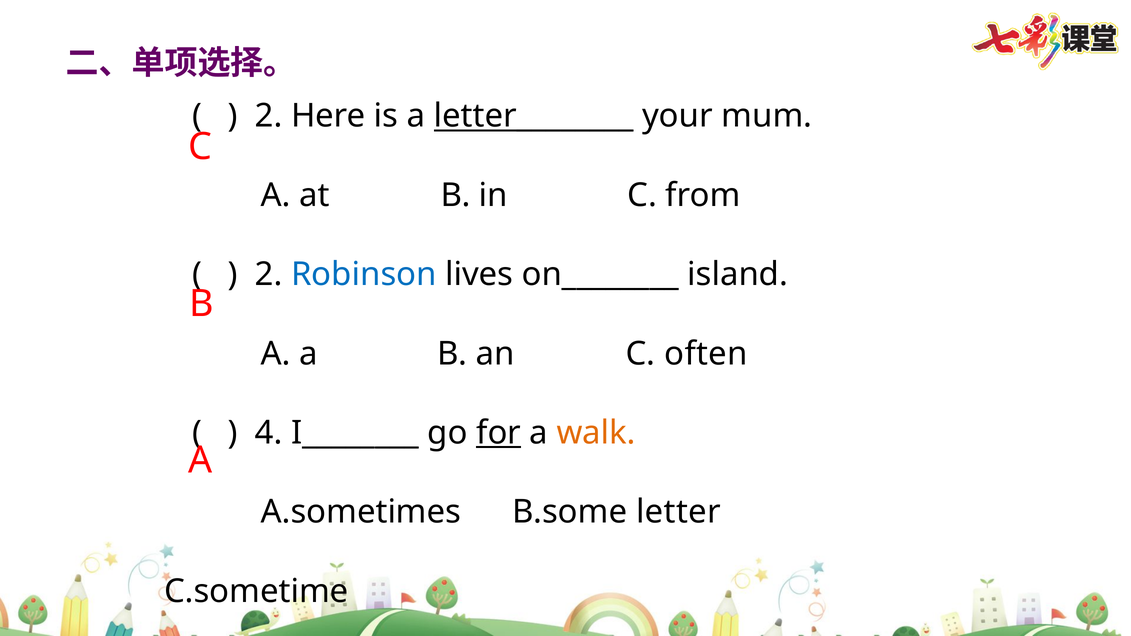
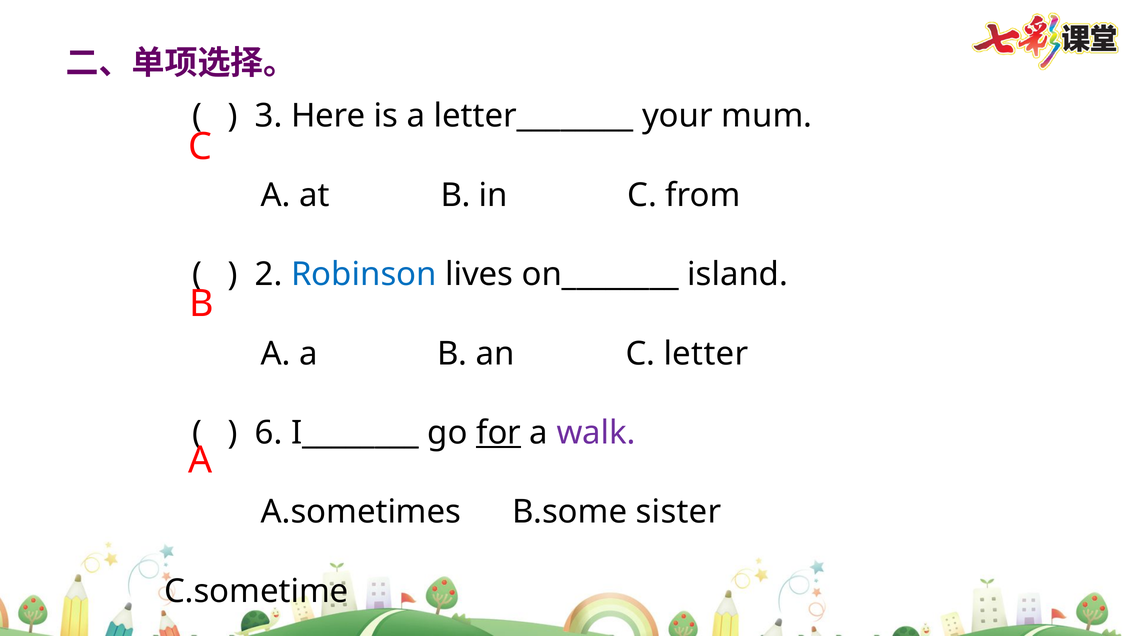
2: 2 -> 3 (269, 116)
letter________ underline: present -> none (534, 116)
often: often -> letter (706, 354)
4: 4 -> 6 (269, 433)
walk colour: orange -> purple (596, 433)
letter: letter -> sister (679, 512)
